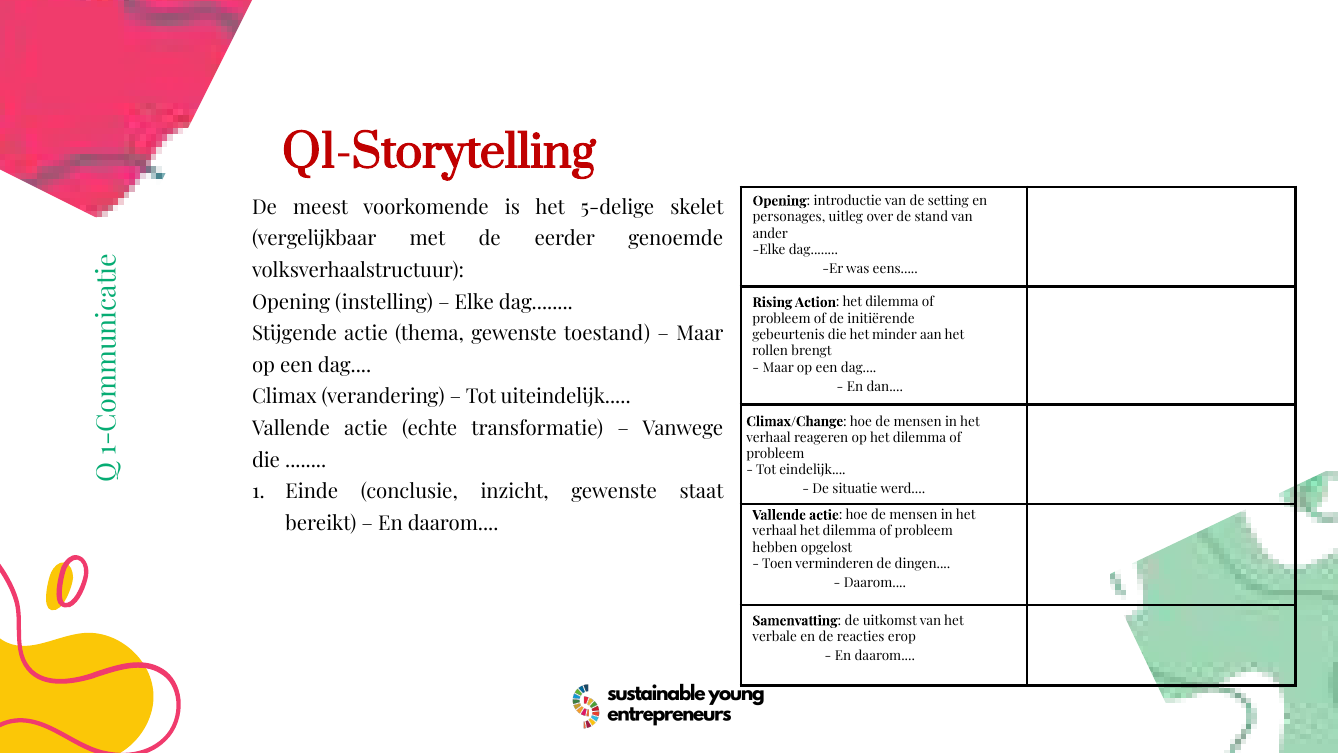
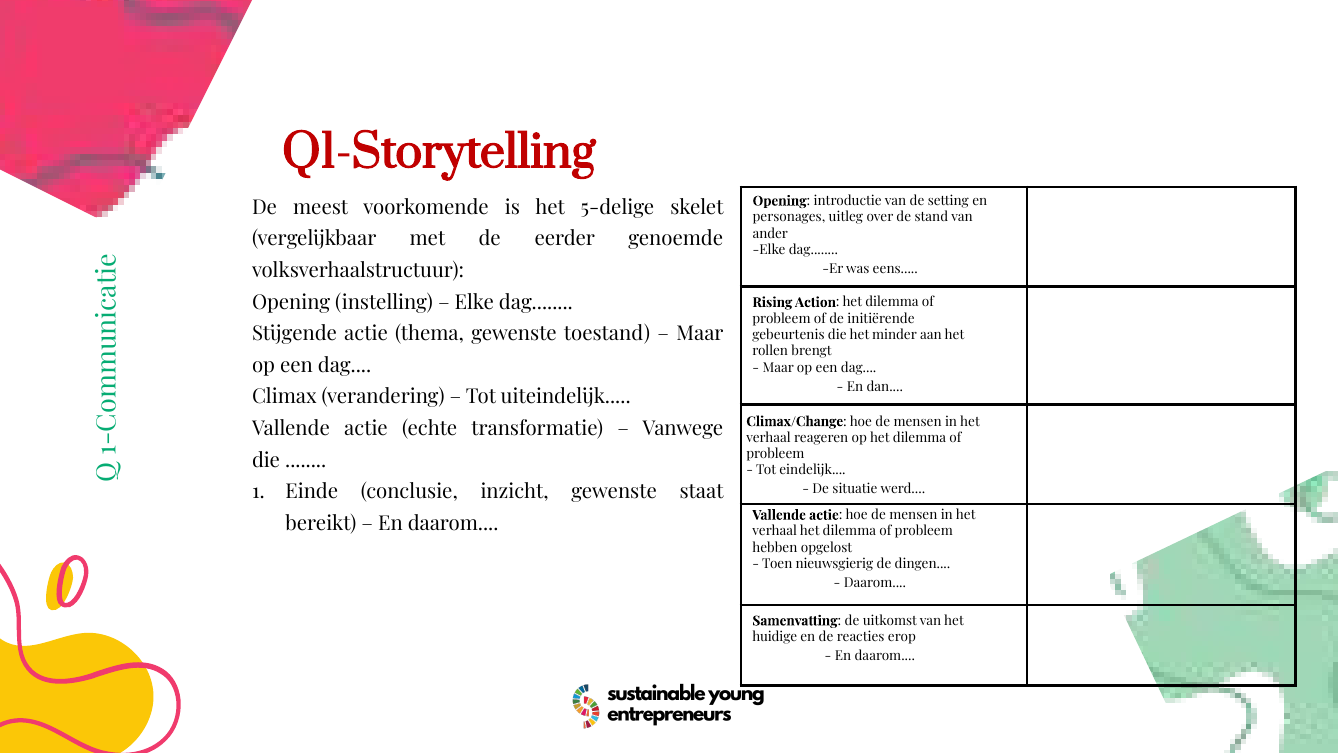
verminderen: verminderen -> nieuwsgierig (834, 564)
verbale: verbale -> huidige (775, 637)
